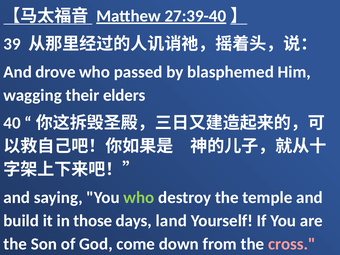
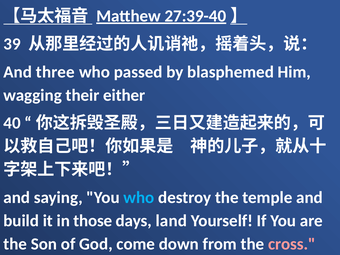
drove: drove -> three (55, 72)
elders: elders -> either (124, 95)
who colour: light green -> light blue (139, 198)
